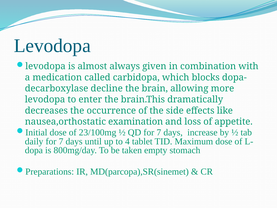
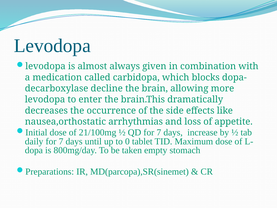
examination: examination -> arrhythmias (136, 122)
23/100mg: 23/100mg -> 21/100mg (98, 132)
4: 4 -> 0 (127, 141)
